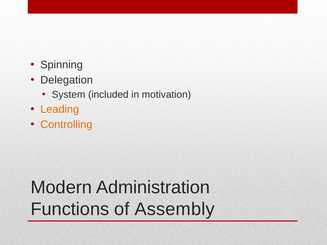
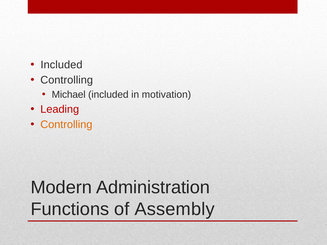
Spinning: Spinning -> Included (61, 65)
Delegation: Delegation -> Controlling (67, 80)
System: System -> Michael (69, 95)
Leading colour: orange -> red (60, 109)
